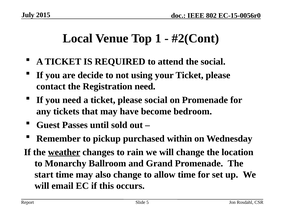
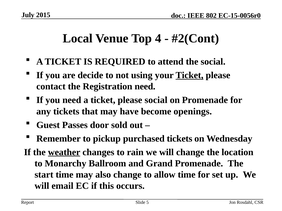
1: 1 -> 4 (158, 38)
Ticket underline: none -> present (190, 75)
bedroom: bedroom -> openings (193, 112)
until: until -> door (99, 125)
purchased within: within -> tickets (180, 139)
